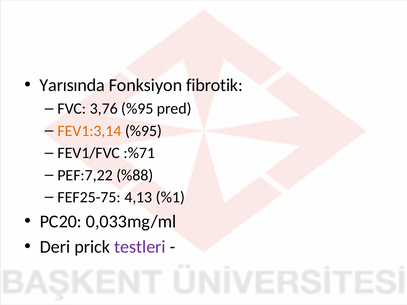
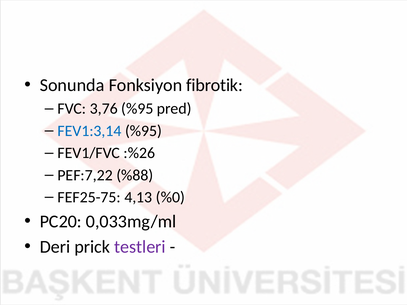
Yarısında: Yarısında -> Sonunda (72, 85)
FEV1:3,14 colour: orange -> blue (90, 131)
:%71: :%71 -> :%26 (139, 153)
%1: %1 -> %0 (170, 197)
